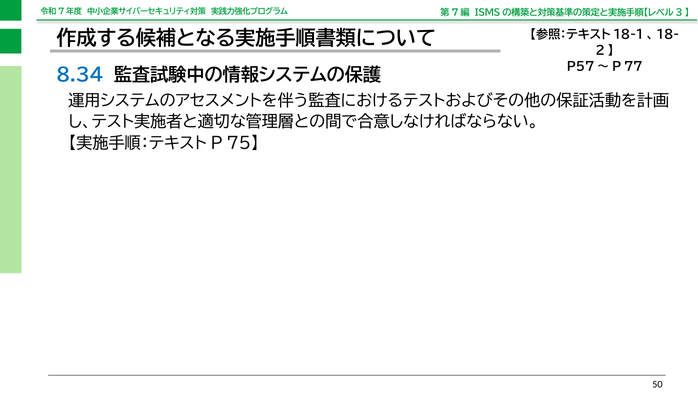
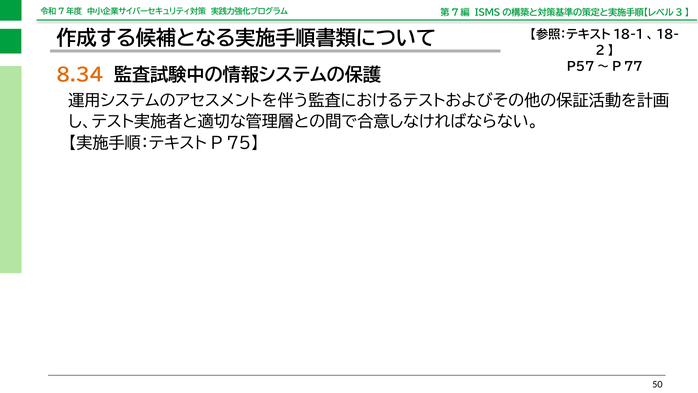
8.34 colour: blue -> orange (80, 75)
